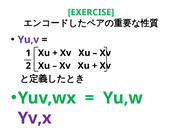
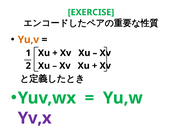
Yu,v colour: purple -> orange (28, 40)
